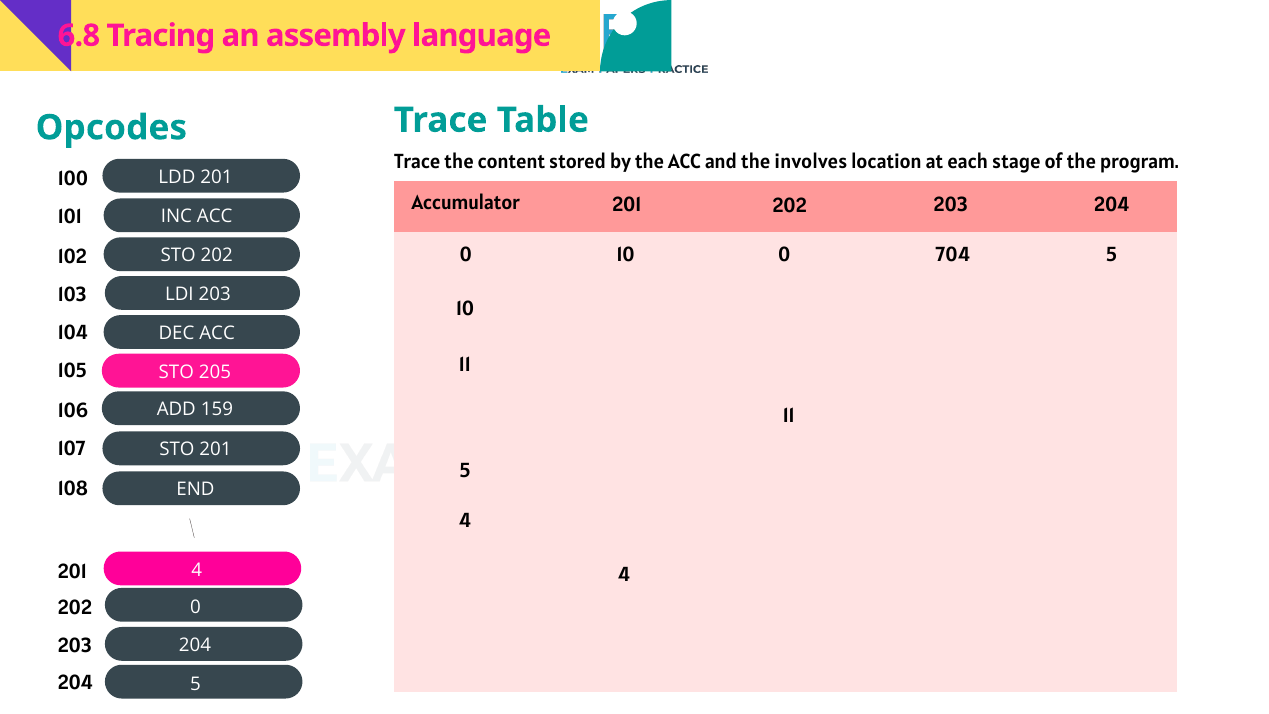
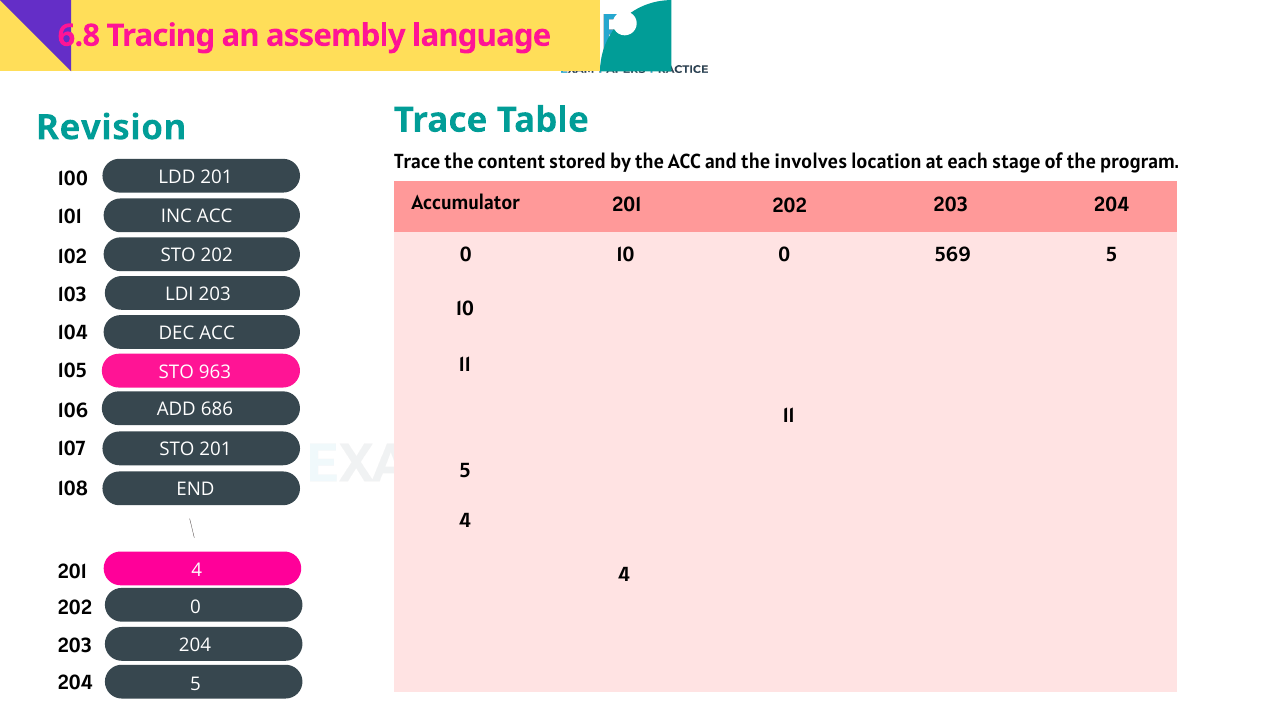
Opcodes: Opcodes -> Revision (111, 128)
704: 704 -> 569 (953, 255)
205: 205 -> 963 (215, 372)
159: 159 -> 686 (217, 409)
